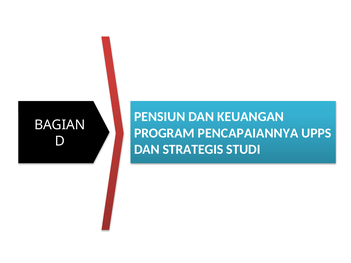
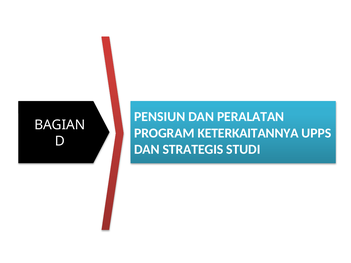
KEUANGAN: KEUANGAN -> PERALATAN (251, 117)
PENCAPAIANNYA: PENCAPAIANNYA -> KETERKAITANNYA (248, 133)
